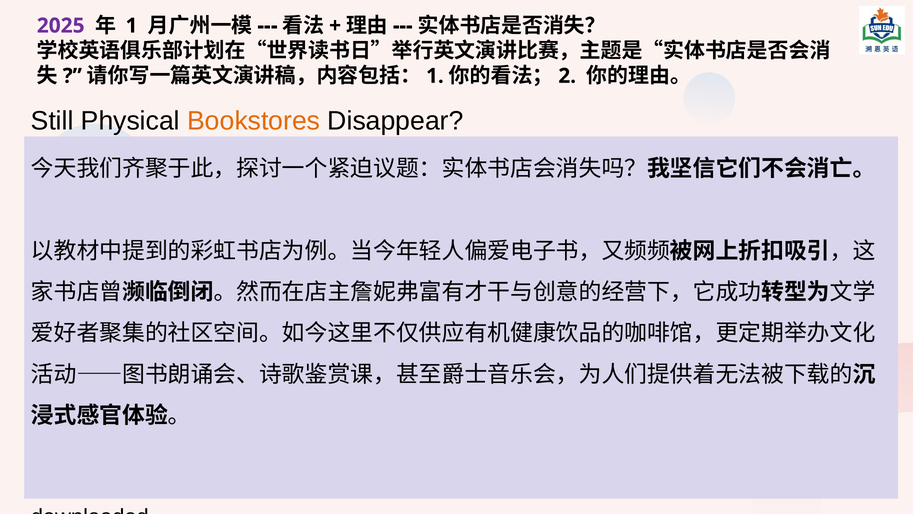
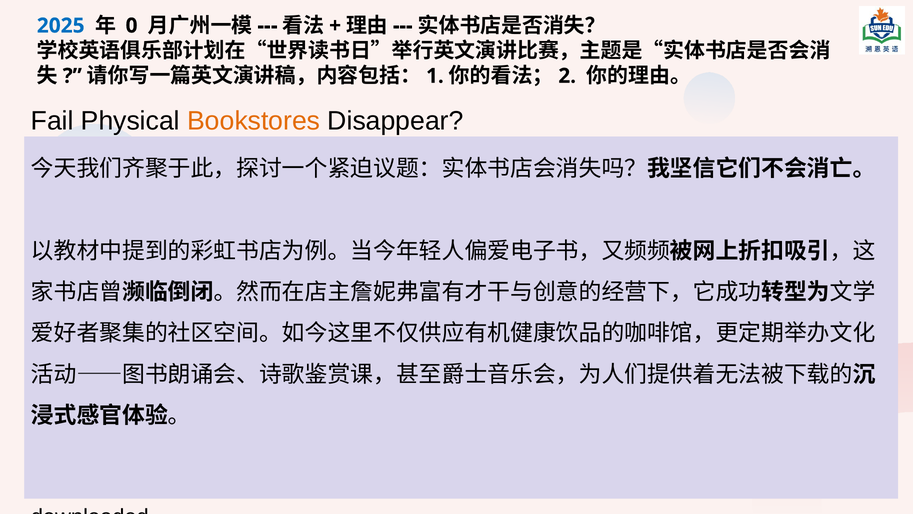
2025 colour: purple -> blue (61, 26)
1: 1 -> 0 (132, 26)
Still: Still -> Fail (52, 121)
